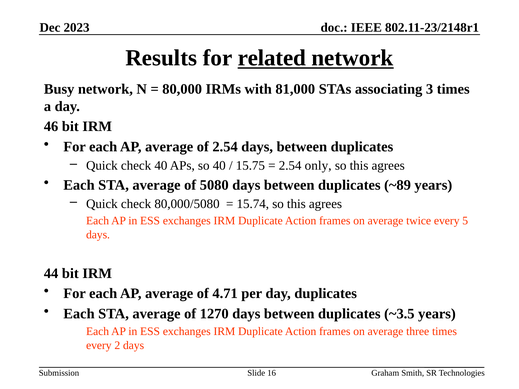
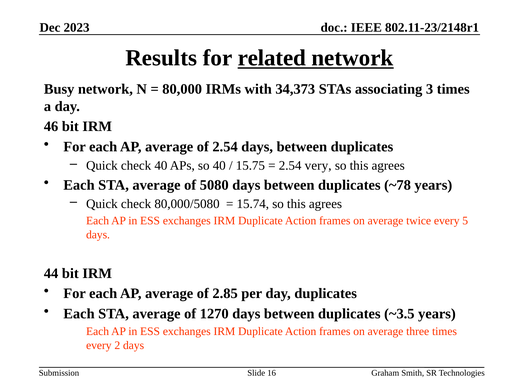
81,000: 81,000 -> 34,373 (295, 89)
only: only -> very (318, 166)
~89: ~89 -> ~78 (398, 185)
4.71: 4.71 -> 2.85 (225, 294)
